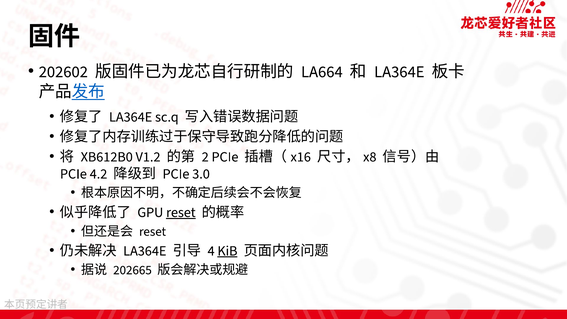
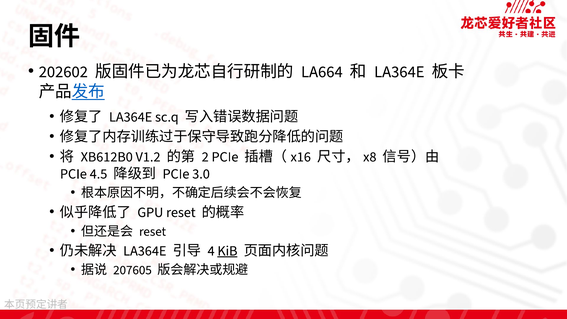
4.2: 4.2 -> 4.5 (98, 174)
reset underline: present -> none (181, 212)
202665: 202665 -> 207605 (132, 270)
